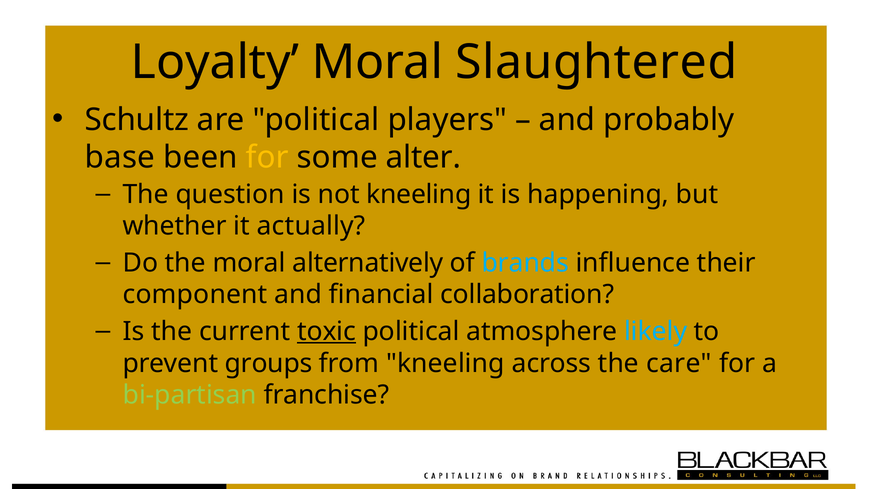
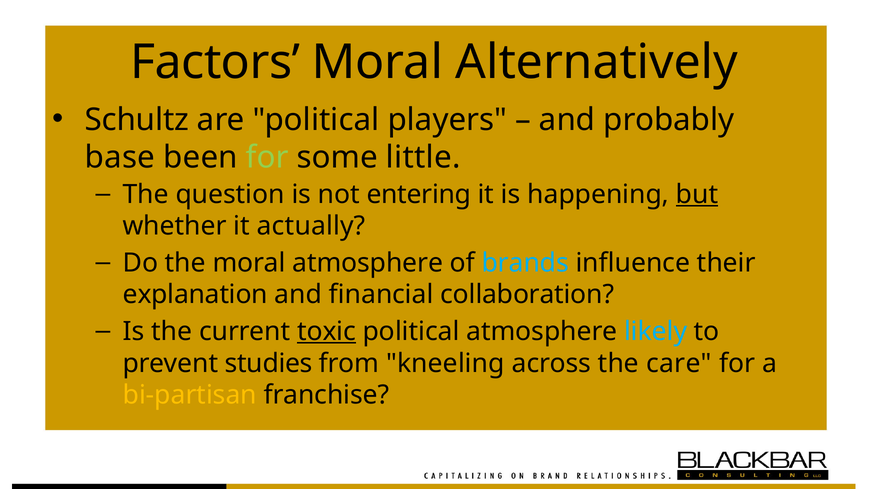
Loyalty: Loyalty -> Factors (215, 62)
Slaughtered: Slaughtered -> Alternatively (597, 62)
for colour: yellow -> light green (267, 157)
alter: alter -> little (423, 157)
not kneeling: kneeling -> entering (419, 194)
but underline: none -> present (697, 194)
moral alternatively: alternatively -> atmosphere (368, 263)
component: component -> explanation (195, 295)
groups: groups -> studies (269, 363)
bi-partisan colour: light green -> yellow (190, 395)
